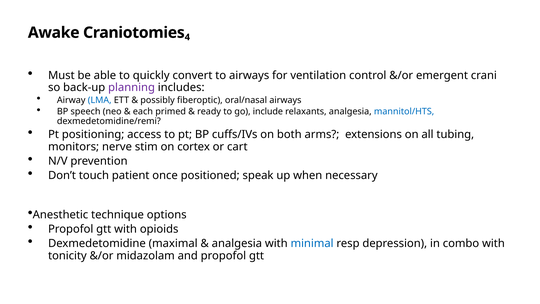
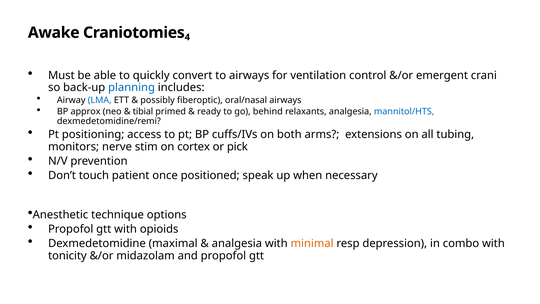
planning colour: purple -> blue (132, 87)
speech: speech -> approx (86, 112)
each: each -> tibial (143, 112)
include: include -> behind (268, 112)
cart: cart -> pick (237, 147)
minimal colour: blue -> orange (312, 243)
